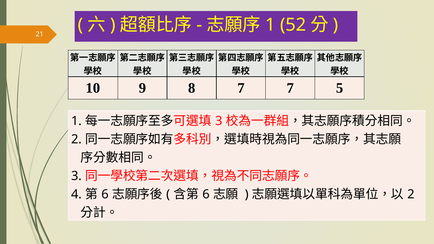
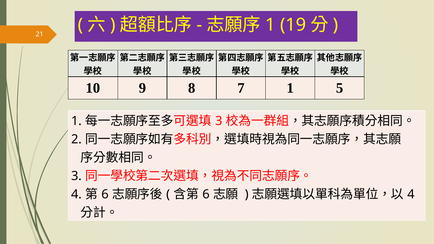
52: 52 -> 19 (293, 25)
7 7: 7 -> 1 (290, 88)
2: 2 -> 4 (411, 194)
